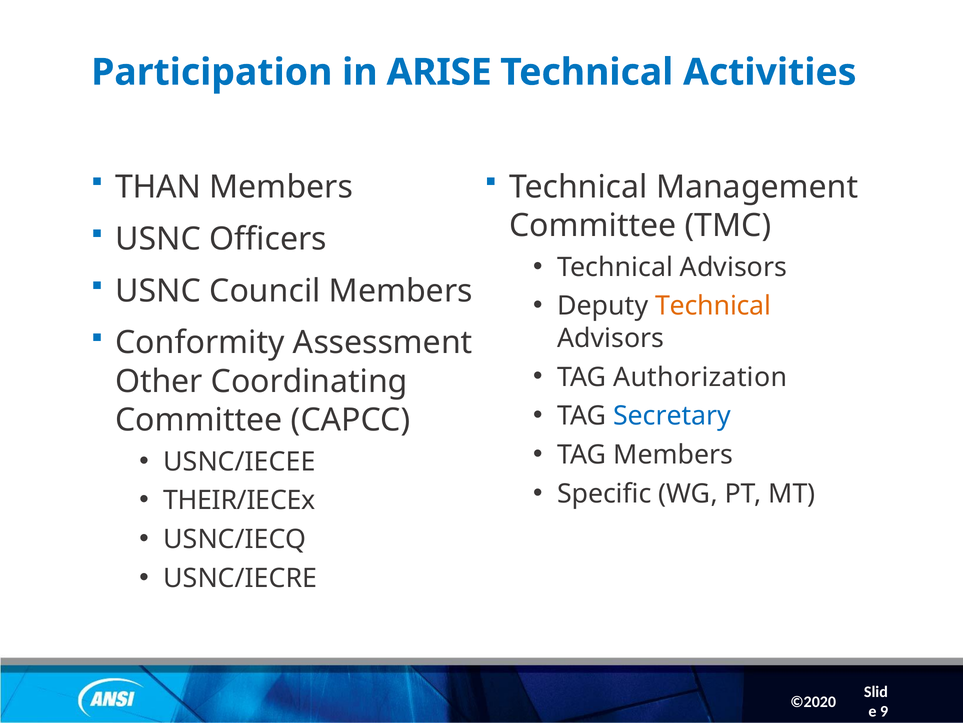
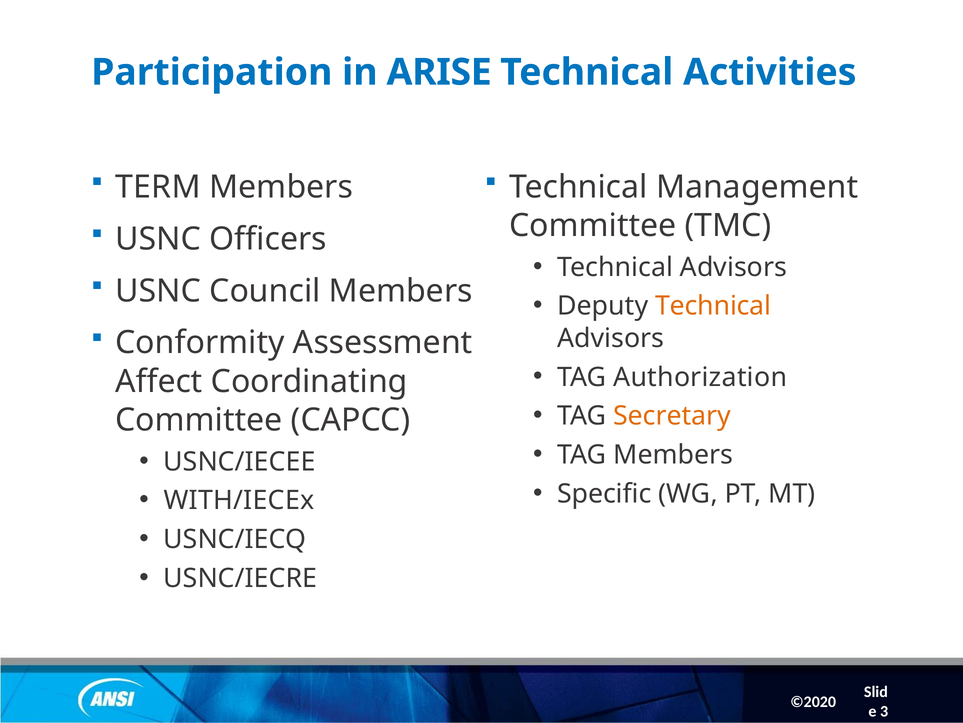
THAN: THAN -> TERM (158, 187)
Other: Other -> Affect (159, 381)
Secretary colour: blue -> orange (672, 416)
THEIR/IECEx: THEIR/IECEx -> WITH/IECEx (239, 500)
9: 9 -> 3 (884, 710)
